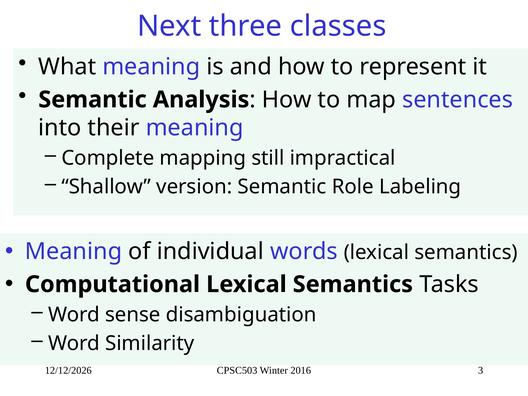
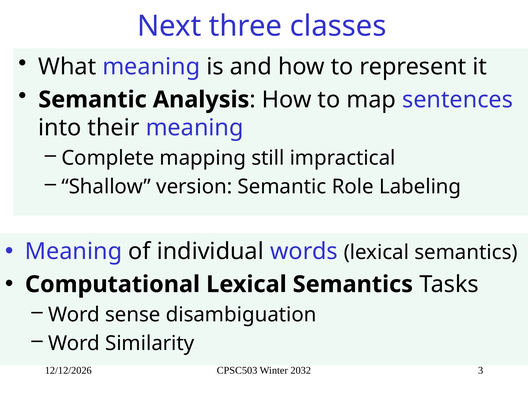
2016: 2016 -> 2032 (301, 370)
